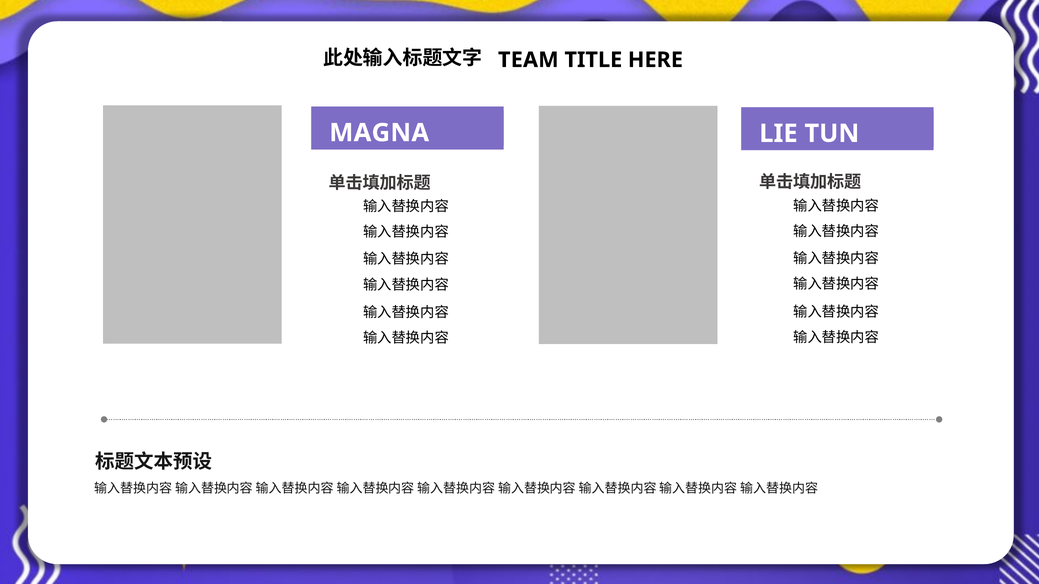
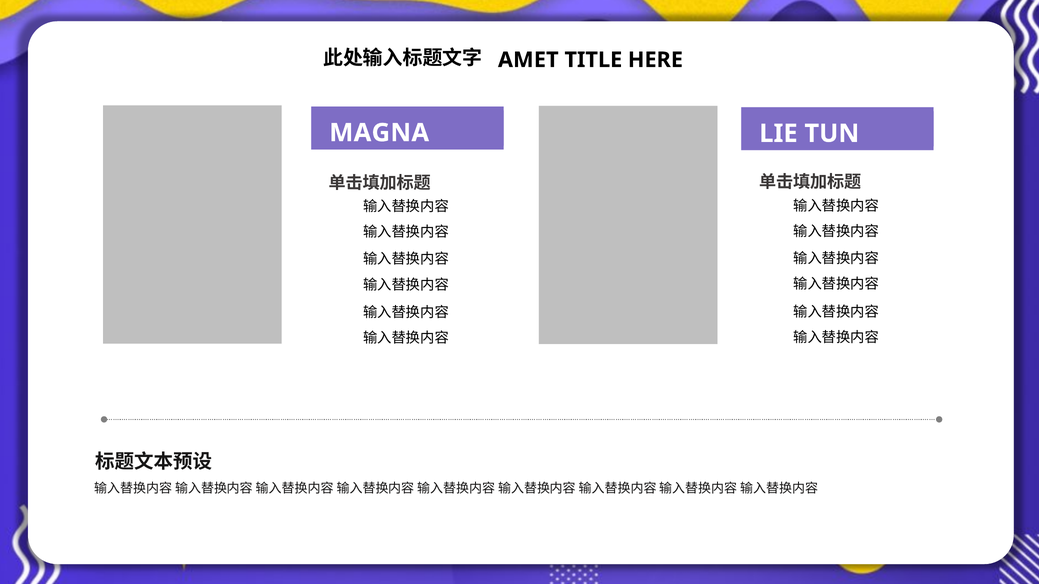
TEAM: TEAM -> AMET (528, 60)
